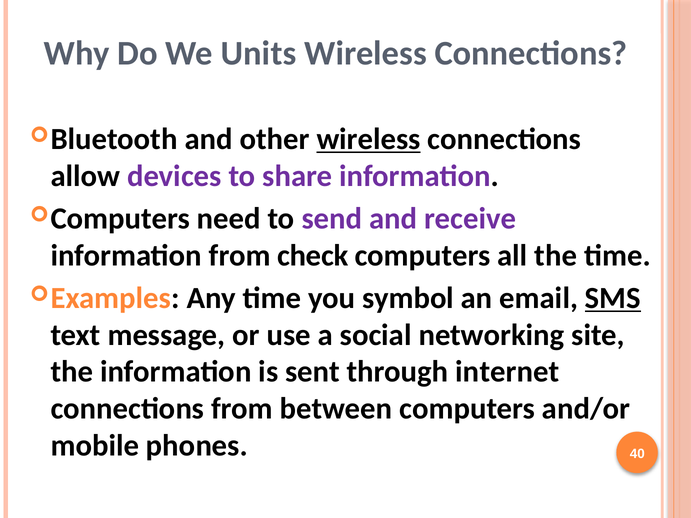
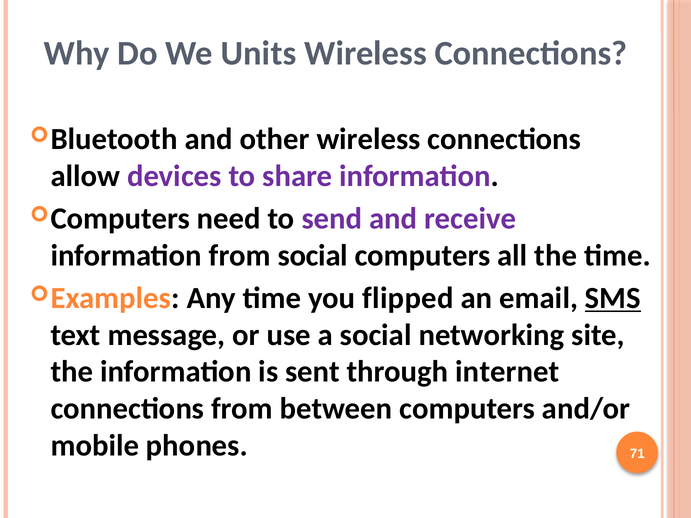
wireless underline: present -> none (368, 139)
from check: check -> social (313, 256)
symbol: symbol -> flipped (408, 298)
40: 40 -> 71 (637, 454)
